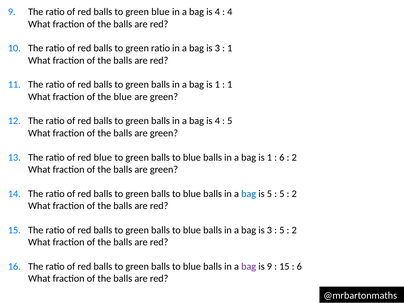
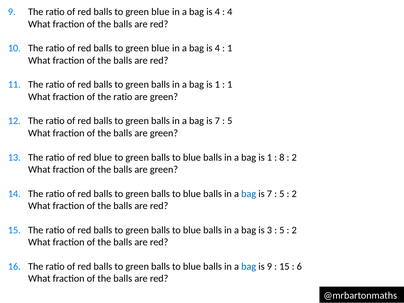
ratio: ratio -> blue (160, 48)
3: 3 -> 4 (217, 48)
of the blue: blue -> ratio (123, 97)
4: 4 -> 7 (217, 121)
6: 6 -> 8 (282, 157)
5: 5 -> 7 (269, 194)
bag colour: purple -> blue (249, 266)
